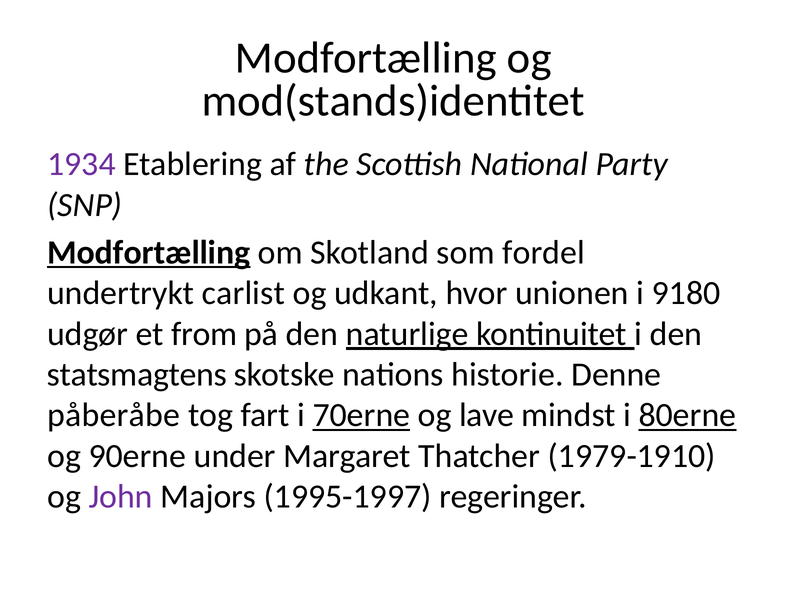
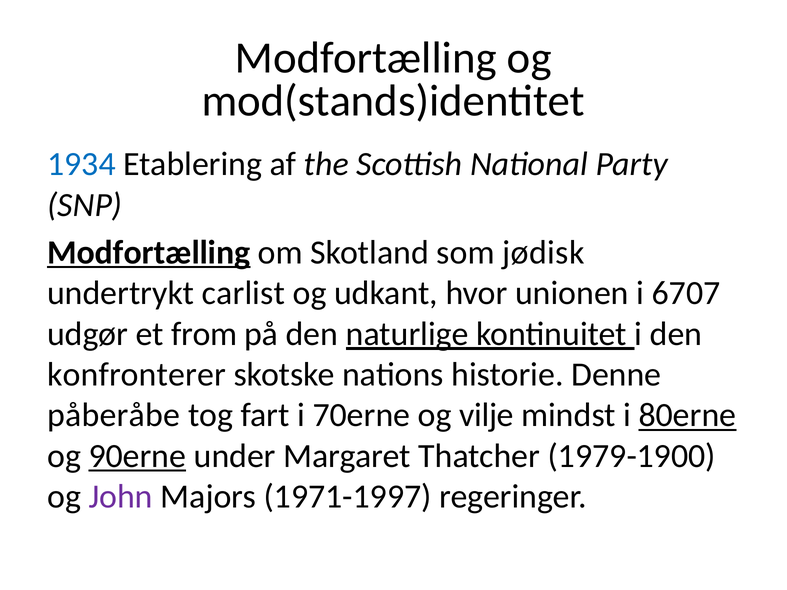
1934 colour: purple -> blue (81, 164)
fordel: fordel -> jødisk (543, 253)
9180: 9180 -> 6707 (686, 293)
statsmagtens: statsmagtens -> konfronterer (137, 375)
70erne underline: present -> none (361, 415)
lave: lave -> vilje (487, 415)
90erne underline: none -> present (137, 456)
1979-1910: 1979-1910 -> 1979-1900 (632, 456)
1995-1997: 1995-1997 -> 1971-1997 (348, 497)
